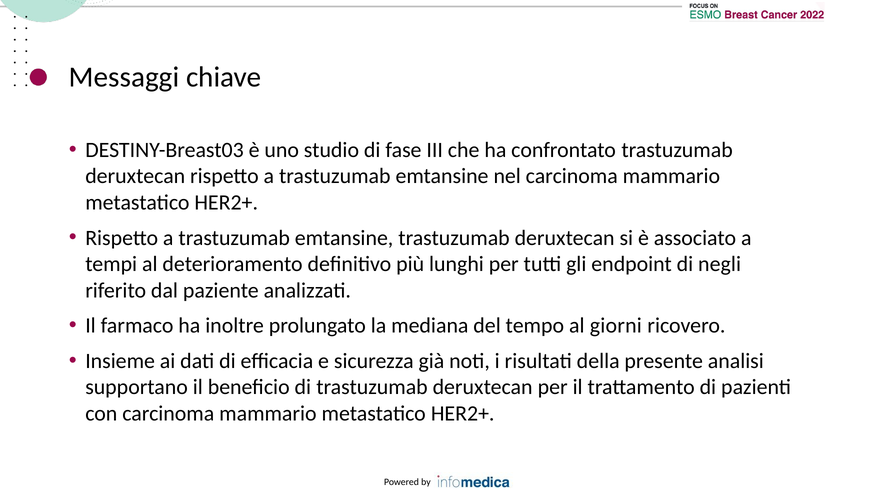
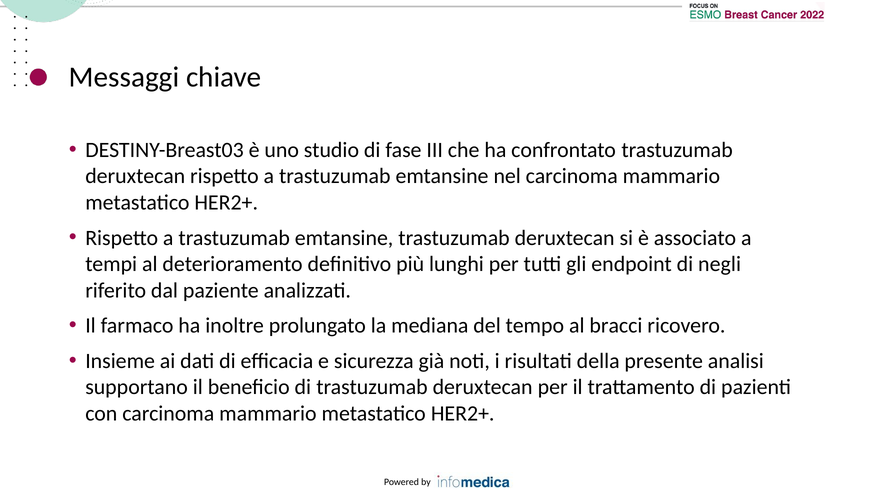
giorni: giorni -> bracci (616, 326)
